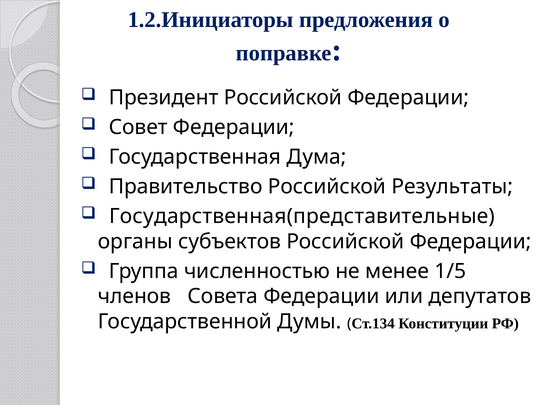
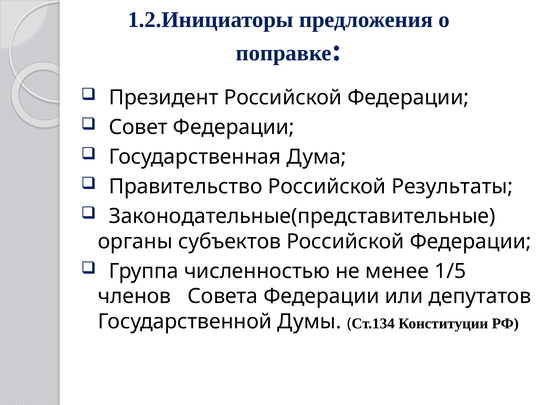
Государственная(представительные: Государственная(представительные -> Законодательные(представительные (302, 216)
